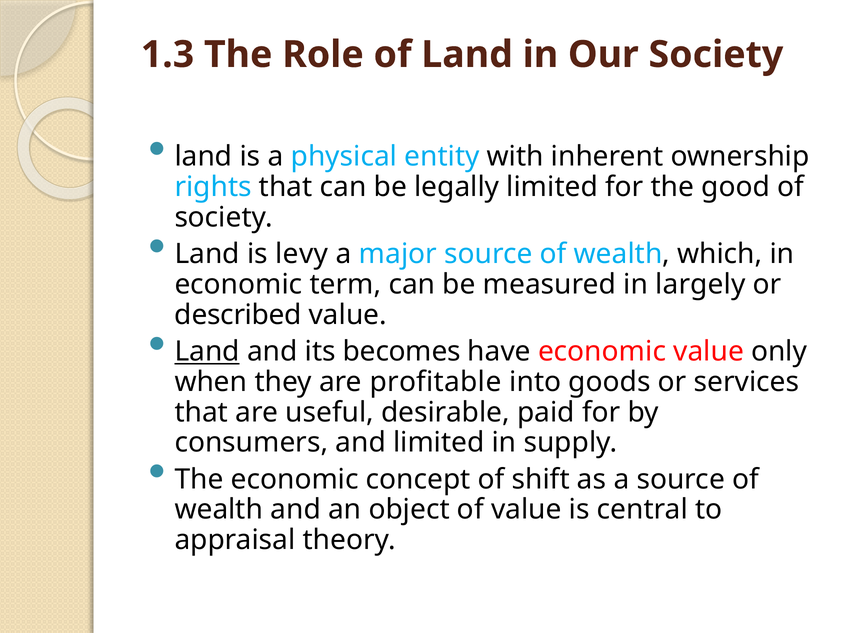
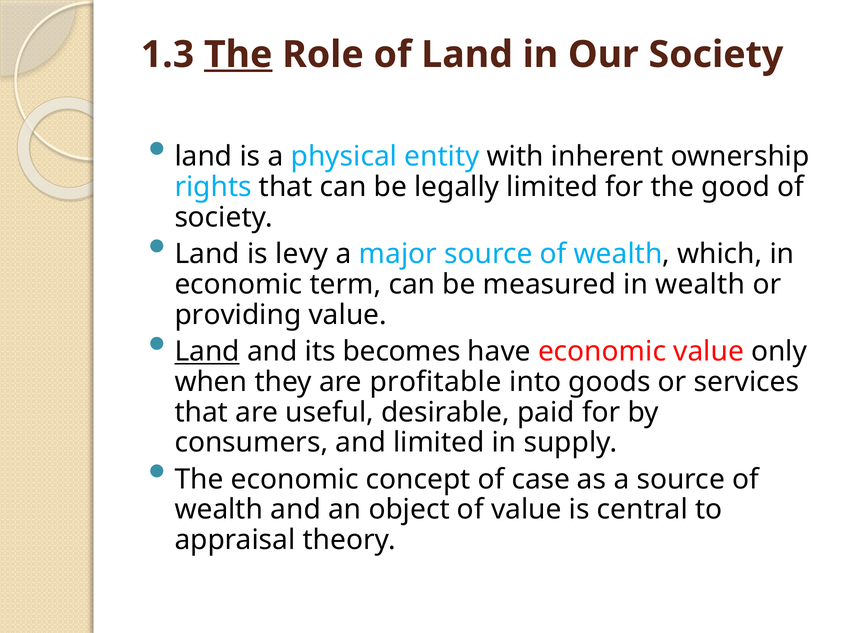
The underline: none -> present (238, 55)
in largely: largely -> wealth (700, 284)
described: described -> providing (238, 315)
shift: shift -> case (541, 479)
